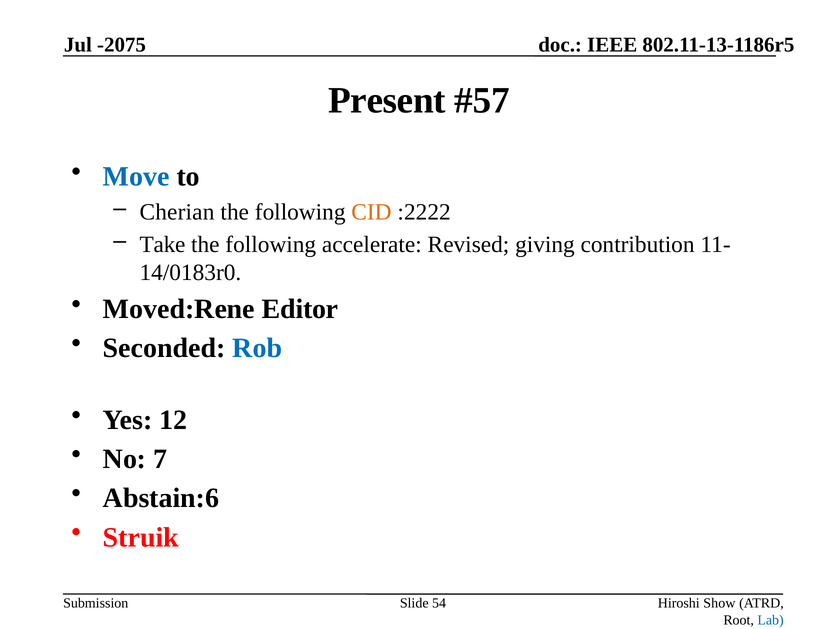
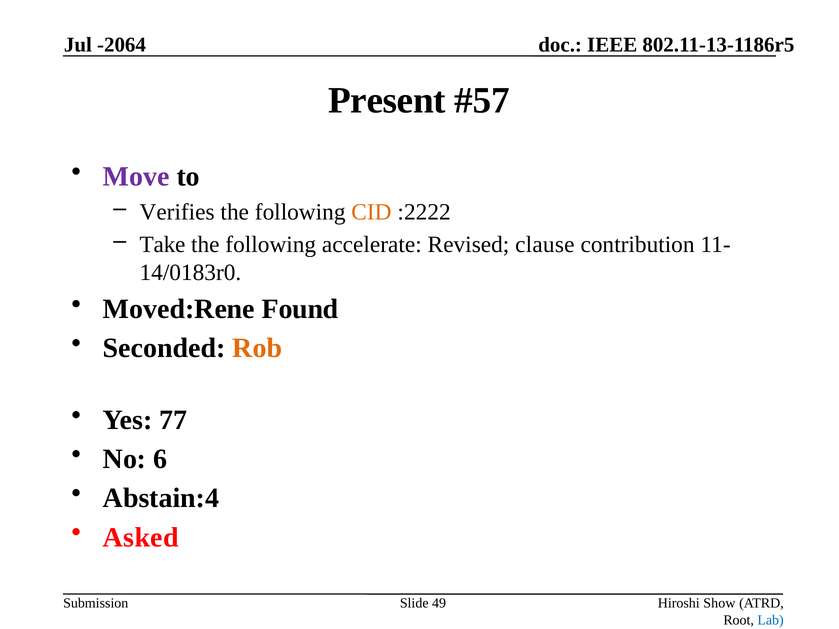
-2075: -2075 -> -2064 (121, 45)
Move colour: blue -> purple (136, 177)
Cherian: Cherian -> Verifies (177, 212)
giving: giving -> clause (545, 245)
Editor: Editor -> Found (300, 309)
Rob colour: blue -> orange (257, 348)
12: 12 -> 77 (173, 420)
7: 7 -> 6 (160, 459)
Abstain:6: Abstain:6 -> Abstain:4 (161, 498)
Struik: Struik -> Asked (141, 538)
54: 54 -> 49 (439, 603)
